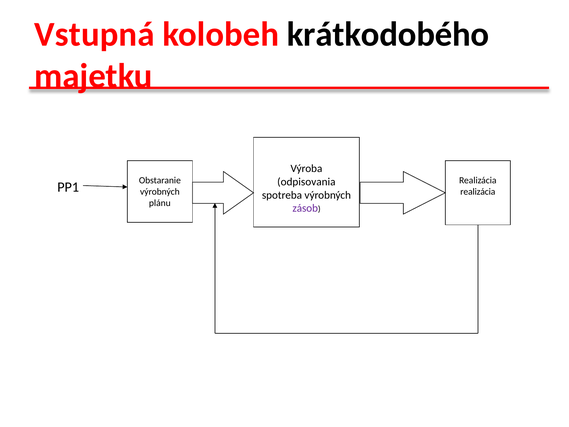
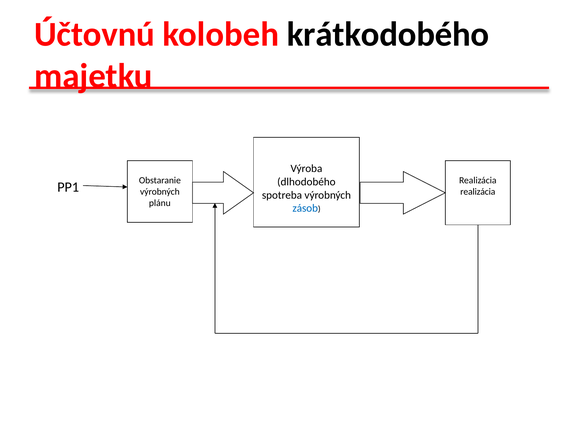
Vstupná: Vstupná -> Účtovnú (95, 34)
odpisovania: odpisovania -> dlhodobého (306, 182)
zásob colour: purple -> blue (305, 208)
